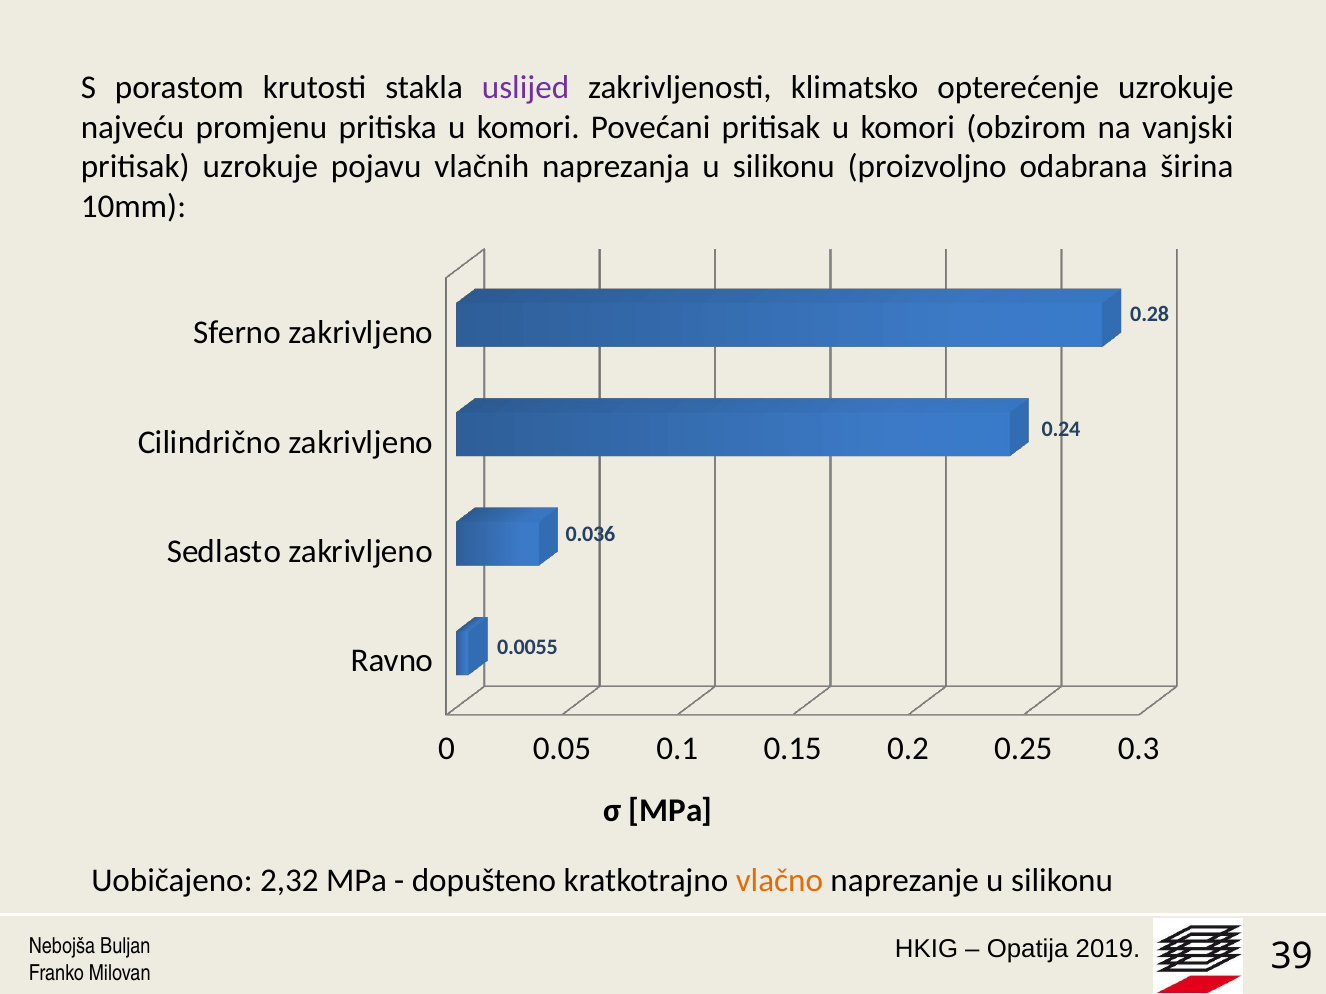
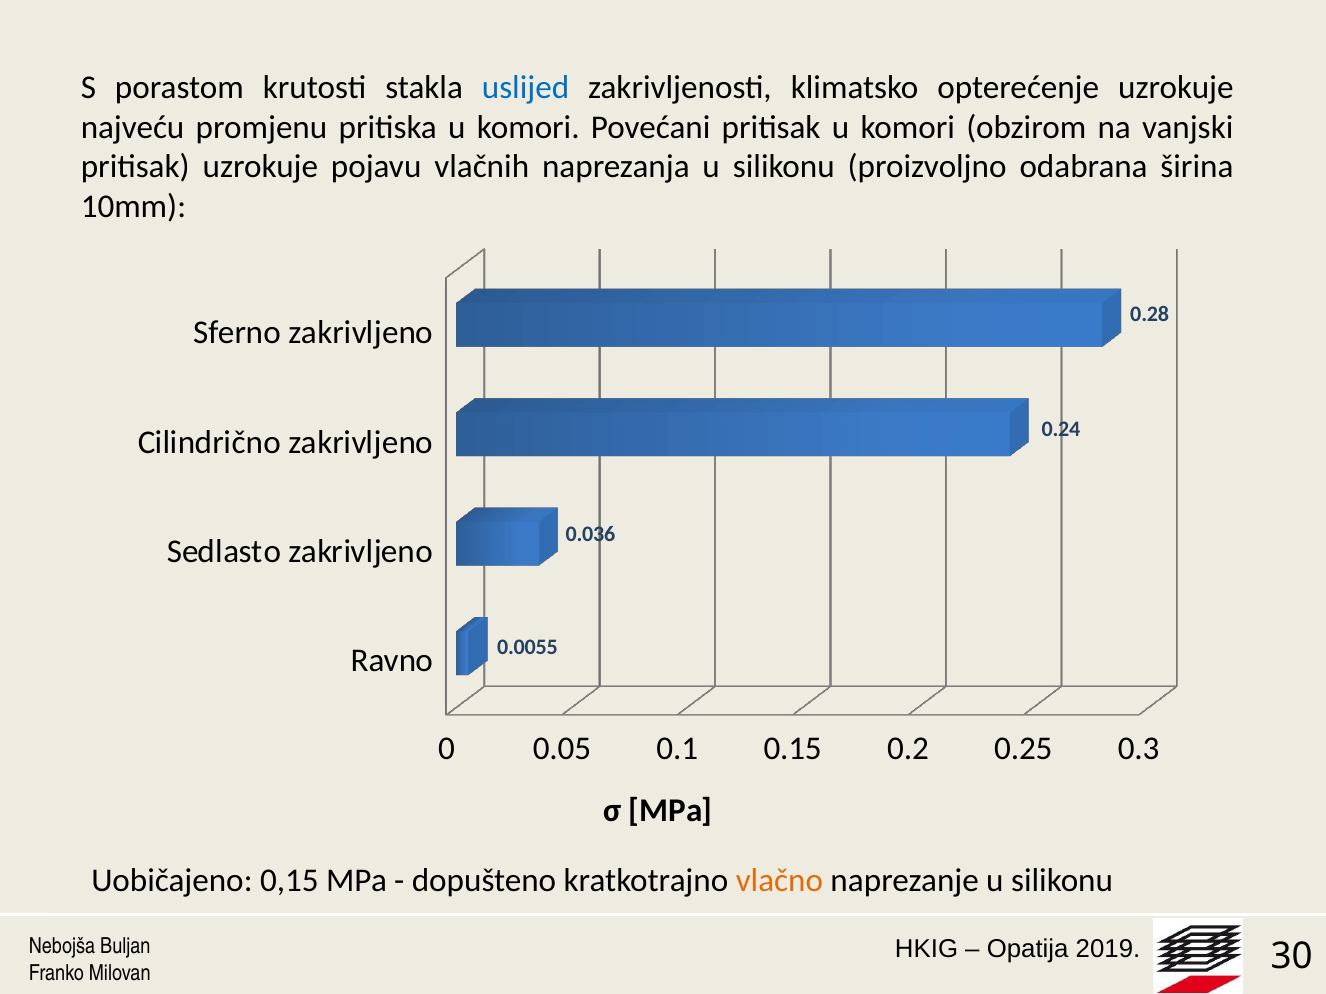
uslijed colour: purple -> blue (526, 87)
2,32: 2,32 -> 0,15 (289, 881)
39: 39 -> 30 (1292, 957)
